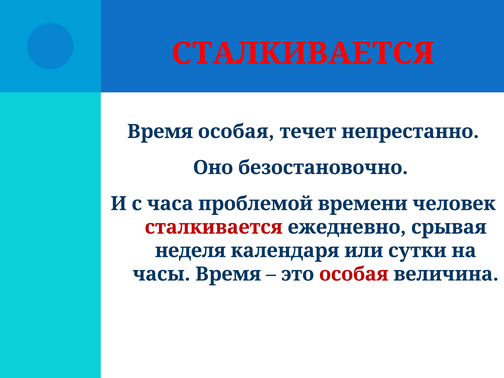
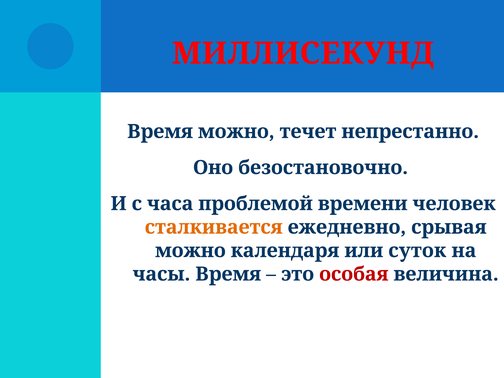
СТАЛКИВАЕТСЯ: СТАЛКИВАЕТСЯ -> МИЛЛИСЕКУНД (303, 53)
Время особая: особая -> можно (236, 132)
сталкивается colour: red -> orange (214, 227)
неделя: неделя -> можно (190, 251)
сутки: сутки -> суток (417, 251)
